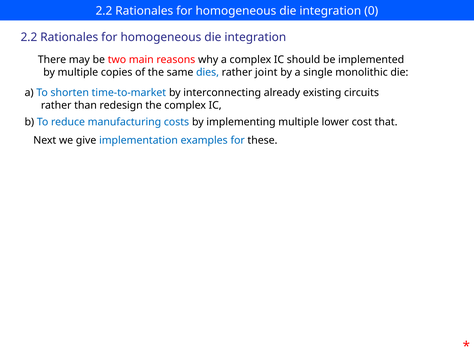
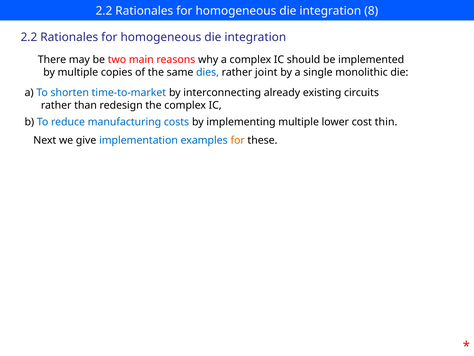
0: 0 -> 8 (371, 11)
that: that -> thin (386, 122)
for colour: blue -> orange (238, 140)
